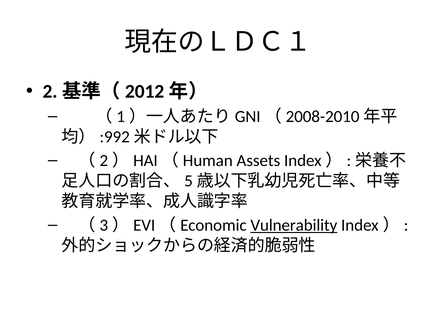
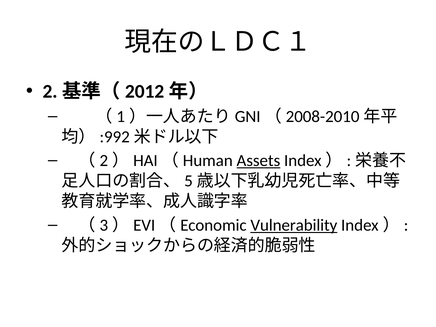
Assets underline: none -> present (258, 161)
